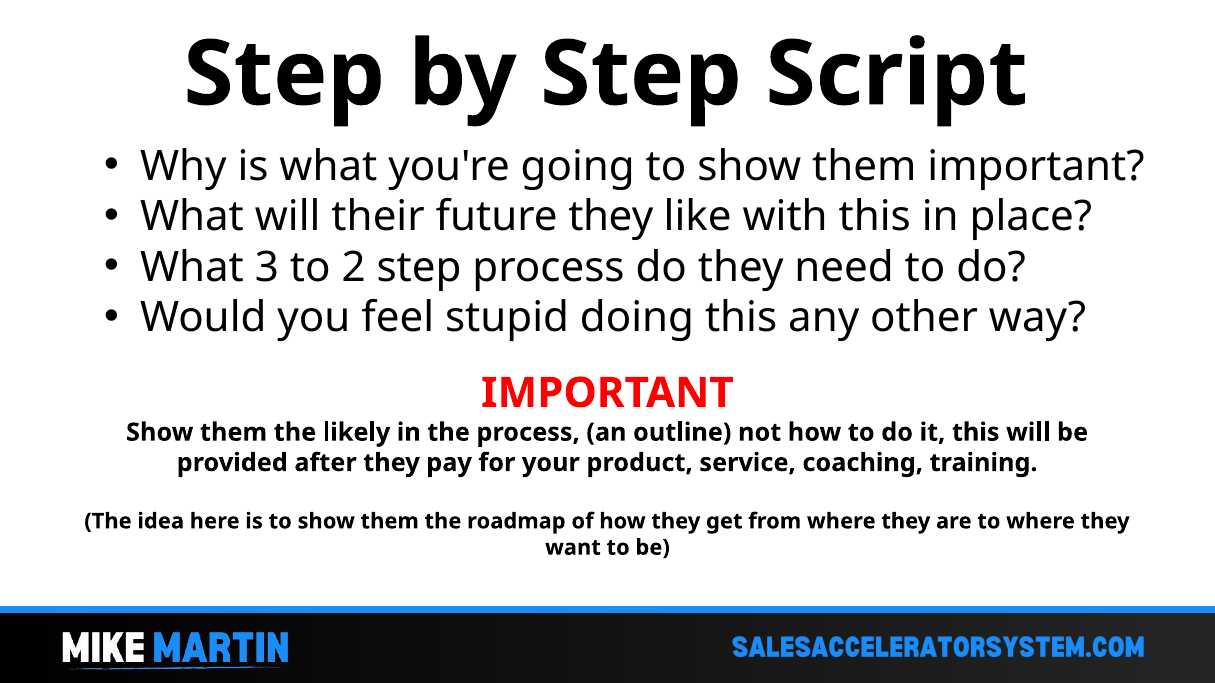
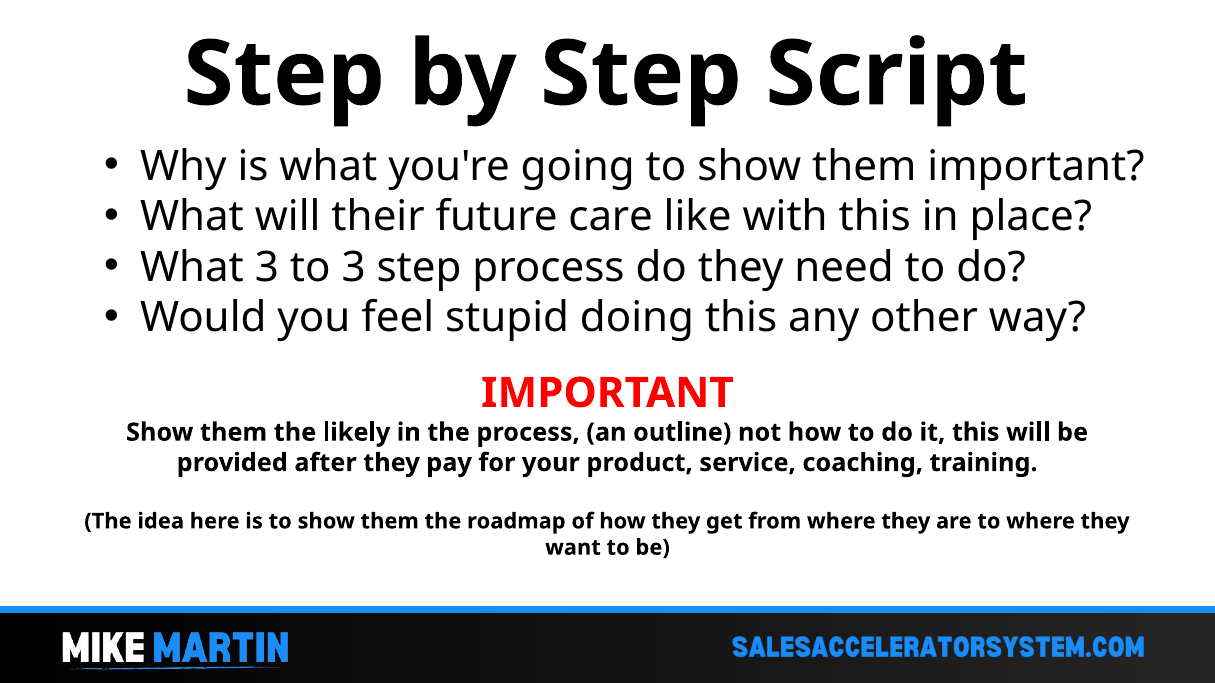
future they: they -> care (611, 217)
to 2: 2 -> 3 (354, 267)
